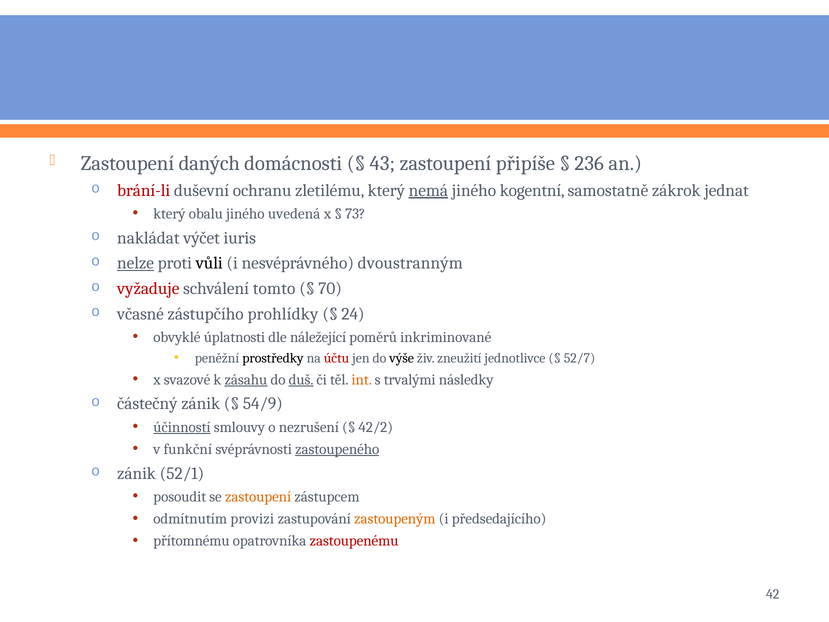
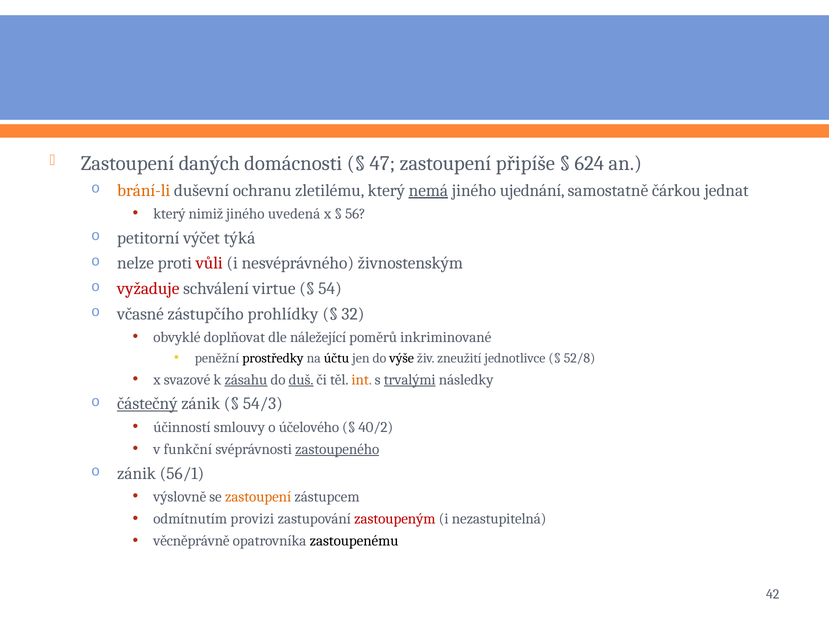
43: 43 -> 47 (382, 163)
236: 236 -> 624 (589, 163)
brání-li colour: red -> orange (144, 190)
kogentní: kogentní -> ujednání (532, 190)
zákrok: zákrok -> čárkou (676, 190)
obalu: obalu -> nimiž (206, 214)
73: 73 -> 56 (355, 214)
nakládat: nakládat -> petitorní (148, 238)
iuris: iuris -> týká (240, 238)
nelze underline: present -> none (136, 263)
vůli colour: black -> red (209, 263)
dvoustranným: dvoustranným -> živnostenským (410, 263)
tomto: tomto -> virtue (274, 288)
70: 70 -> 54 (330, 288)
24: 24 -> 32 (353, 314)
úplatnosti: úplatnosti -> doplňovat (234, 337)
účtu colour: red -> black (337, 358)
52/7: 52/7 -> 52/8 (580, 358)
trvalými underline: none -> present (410, 379)
částečný underline: none -> present (147, 404)
54/9: 54/9 -> 54/3 (263, 404)
účinností underline: present -> none (182, 427)
nezrušení: nezrušení -> účelového (309, 427)
42/2: 42/2 -> 40/2 (376, 427)
52/1: 52/1 -> 56/1 (182, 473)
posoudit: posoudit -> výslovně (180, 496)
zastoupeným colour: orange -> red (395, 519)
předsedajícího: předsedajícího -> nezastupitelná (499, 519)
přítomnému: přítomnému -> věcněprávně (191, 541)
zastoupenému colour: red -> black (354, 541)
